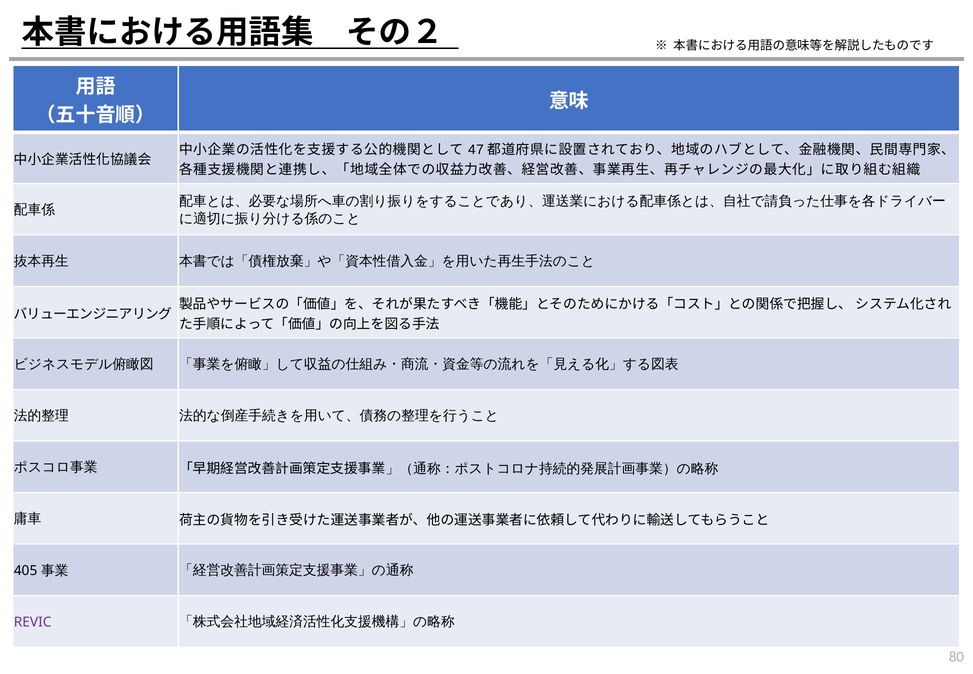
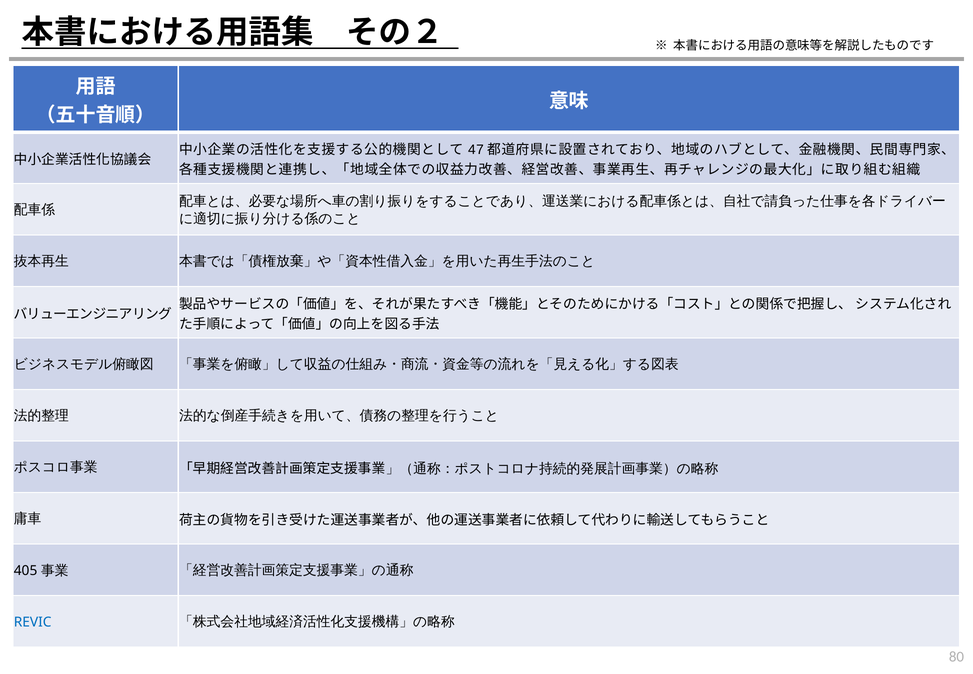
REVIC colour: purple -> blue (33, 622)
